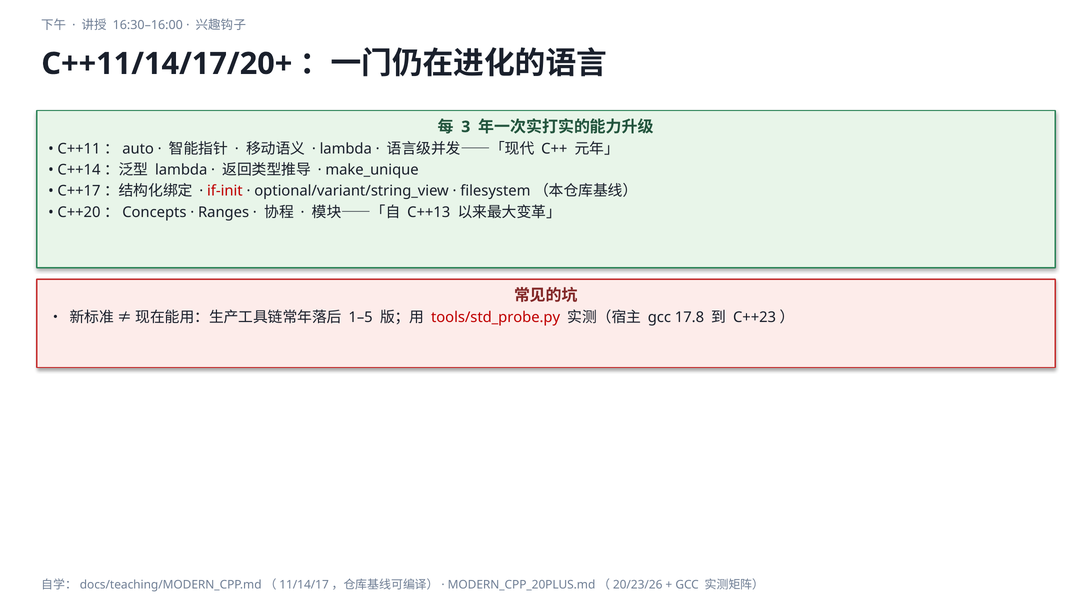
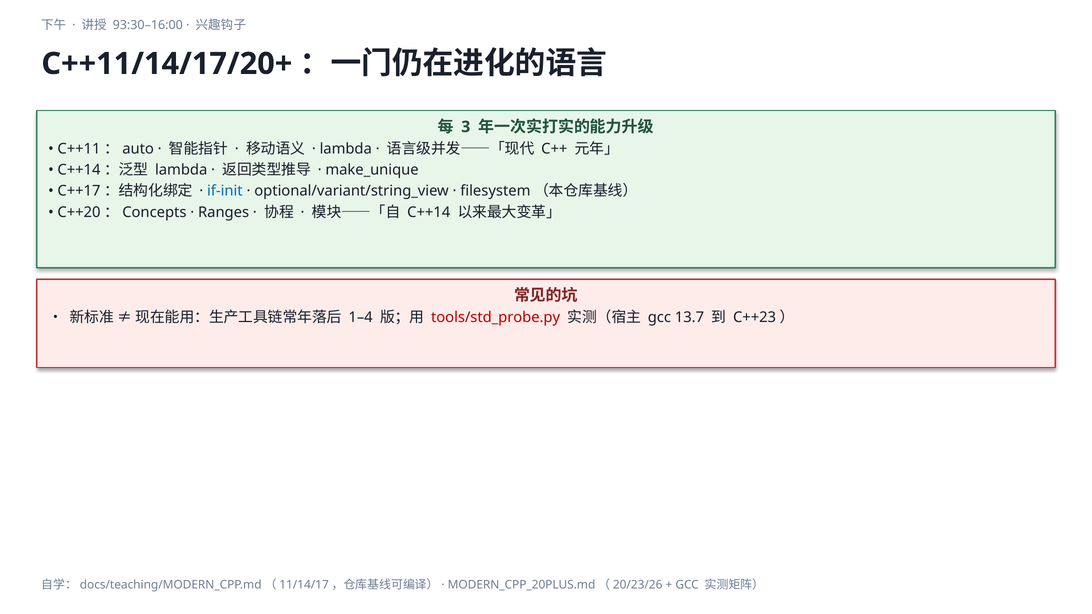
16:30–16:00: 16:30–16:00 -> 93:30–16:00 (148, 25)
if-init colour: red -> blue (225, 191)
C++13: C++13 -> C++14 (429, 212)
1–5: 1–5 -> 1–4 (361, 317)
17.8: 17.8 -> 13.7 (690, 317)
